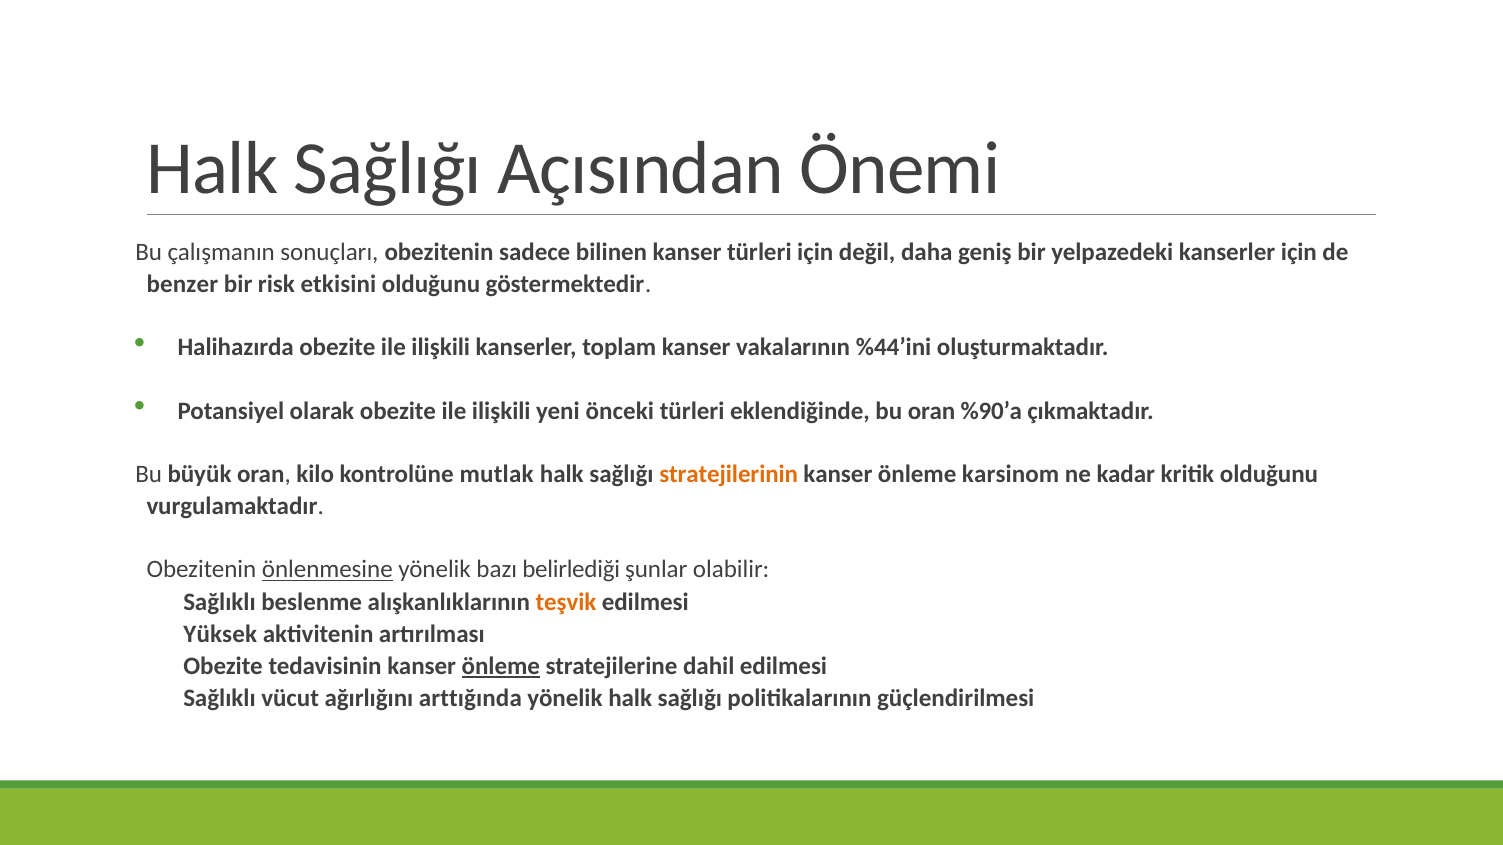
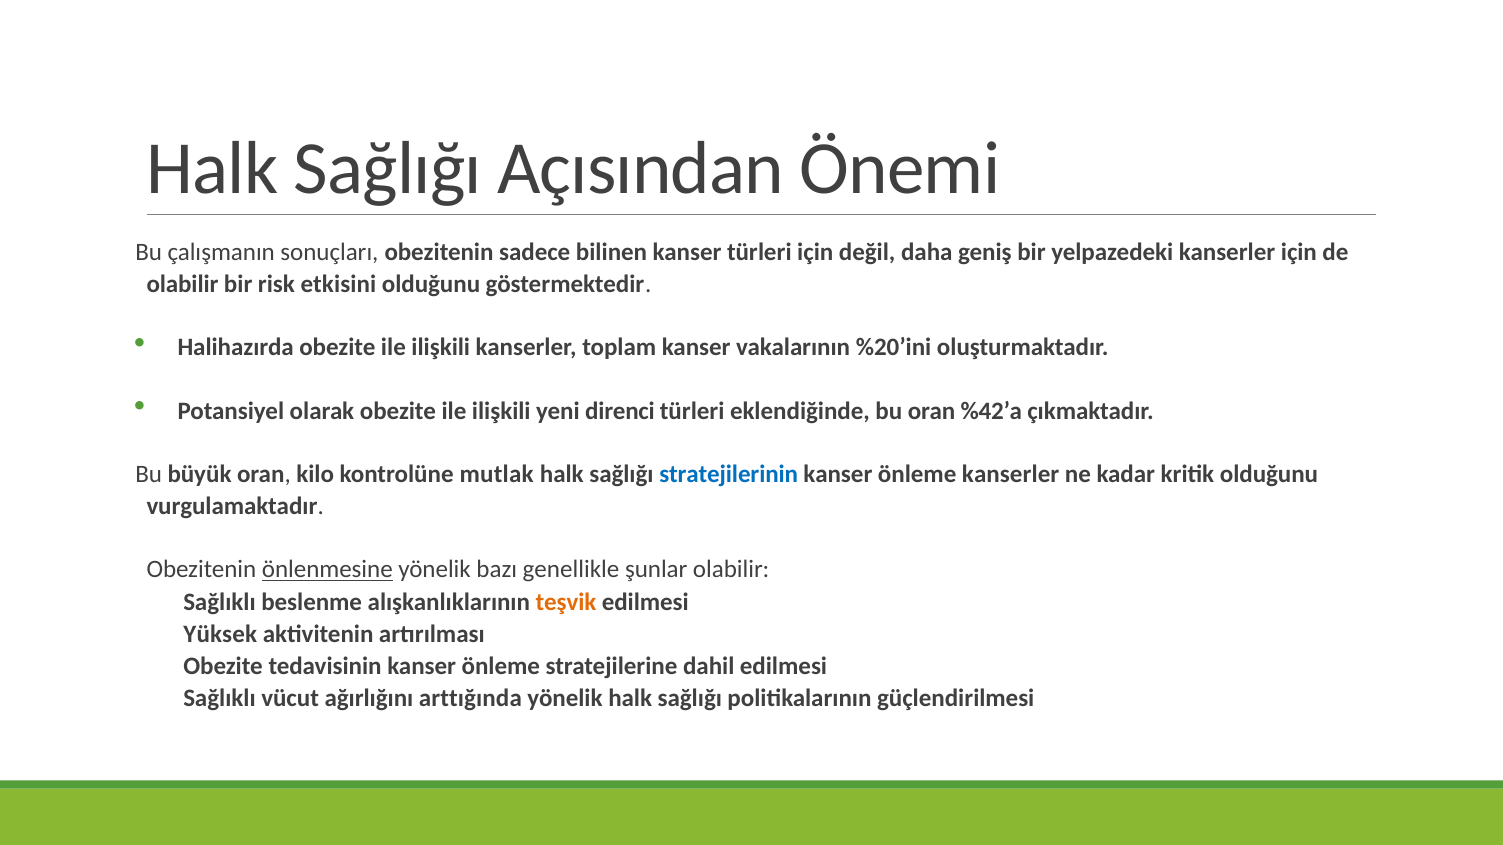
benzer: benzer -> olabilir (182, 284)
%44’ini: %44’ini -> %20’ini (894, 348)
önceki: önceki -> direnci (620, 411)
%90’a: %90’a -> %42’a (991, 411)
stratejilerinin colour: orange -> blue (729, 474)
önleme karsinom: karsinom -> kanserler (1011, 474)
belirlediği: belirlediği -> genellikle (571, 570)
önleme underline: present -> none (501, 666)
